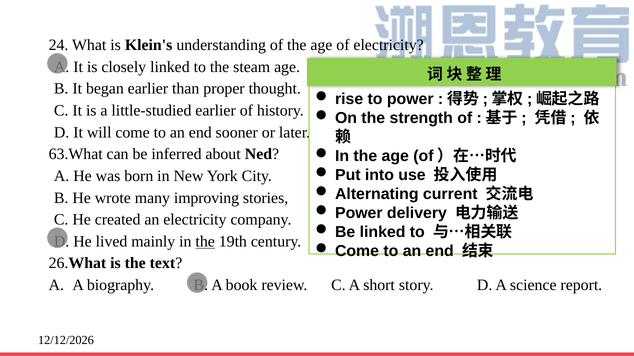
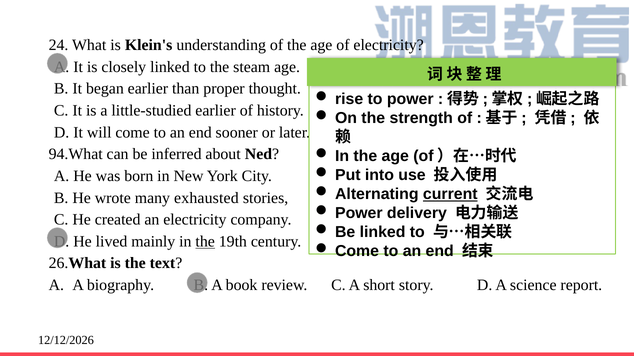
63.What: 63.What -> 94.What (76, 154)
current underline: none -> present (450, 194)
improving: improving -> exhausted (206, 198)
